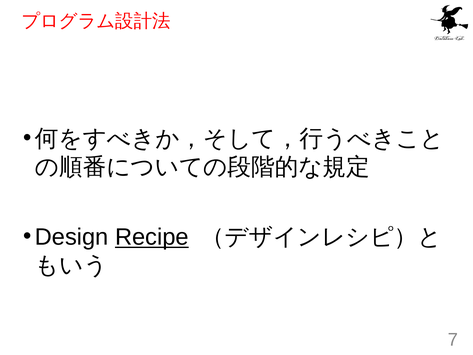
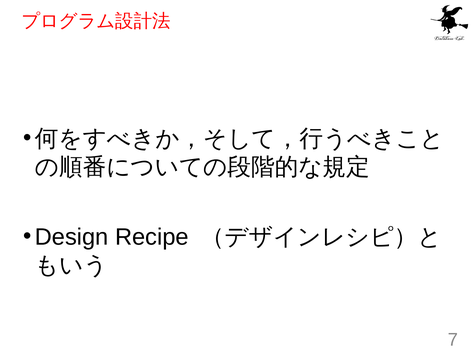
Recipe underline: present -> none (152, 237)
